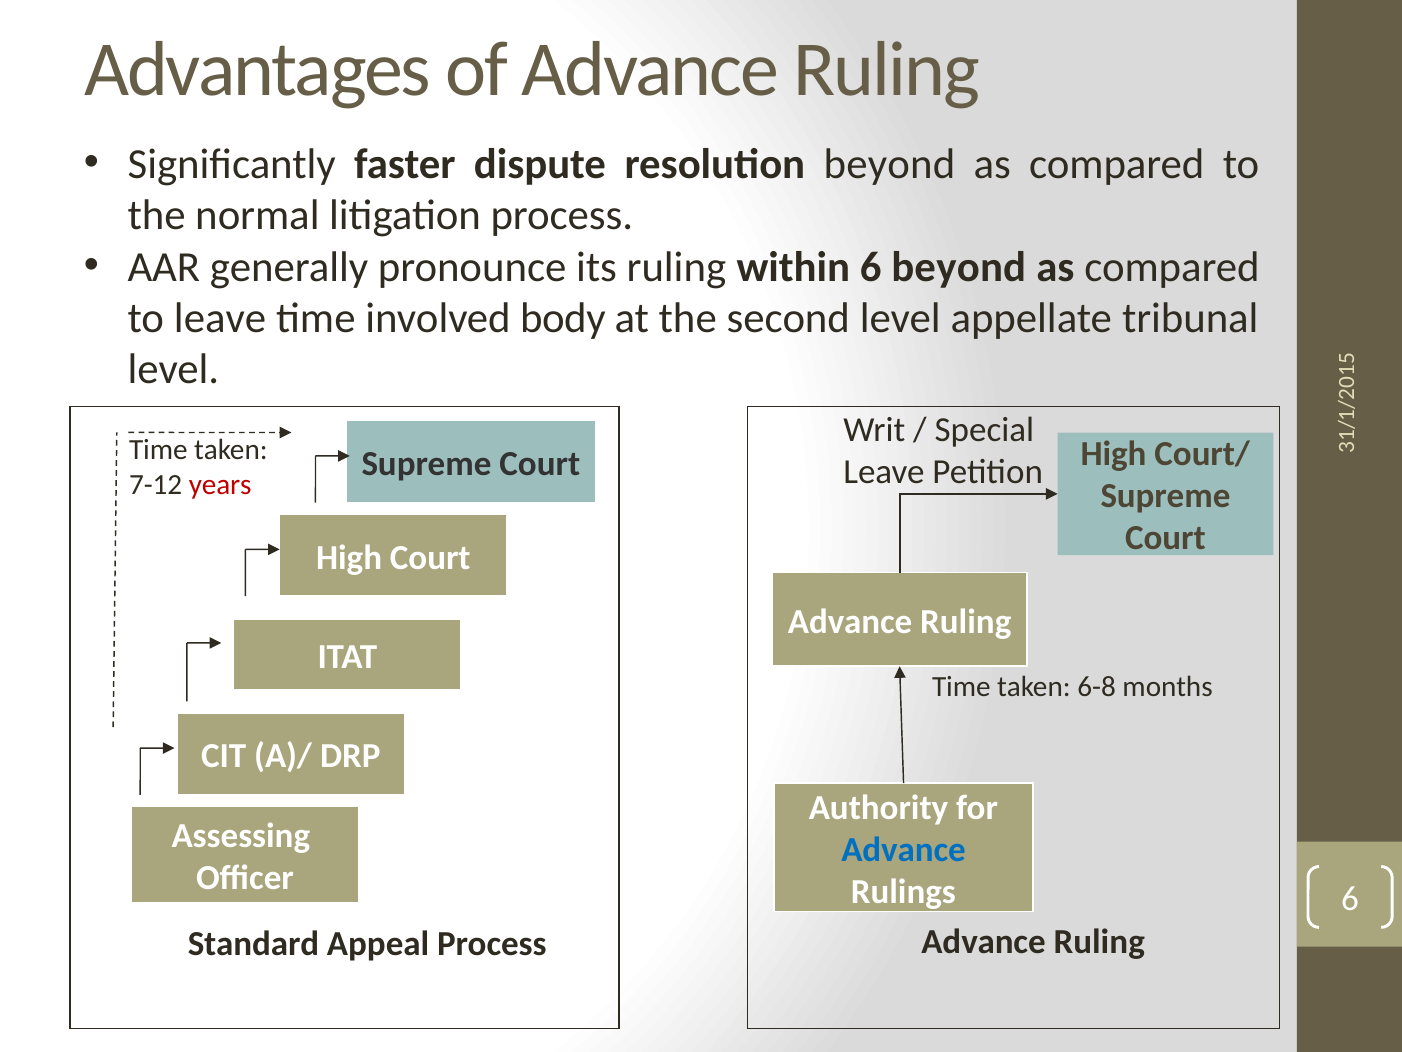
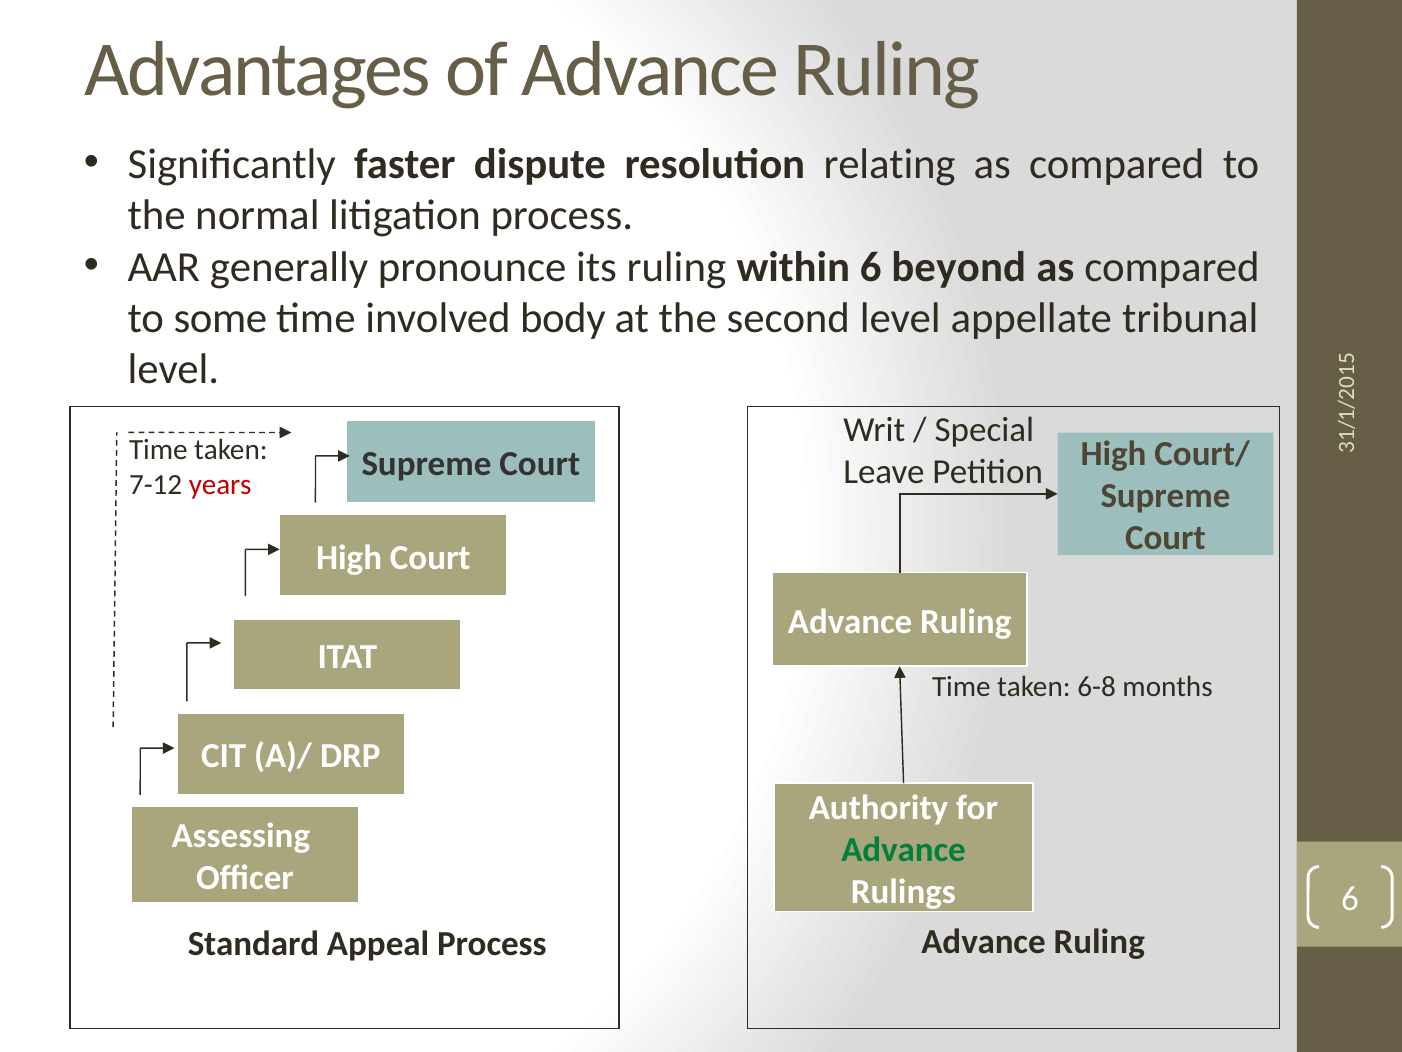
resolution beyond: beyond -> relating (890, 164)
to leave: leave -> some (220, 318)
Advance colour: blue -> green (904, 849)
